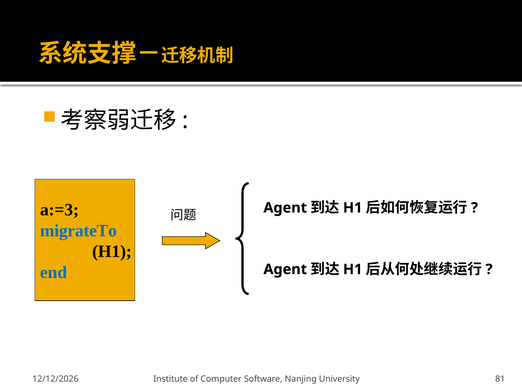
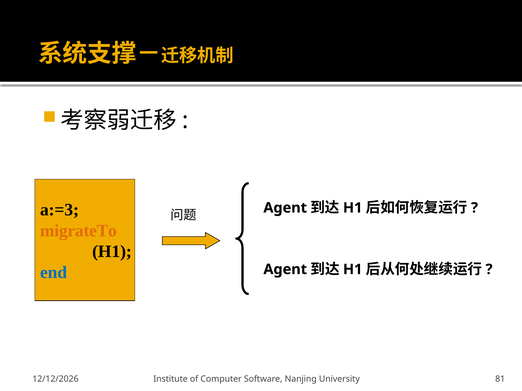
migrateTo colour: blue -> orange (78, 231)
